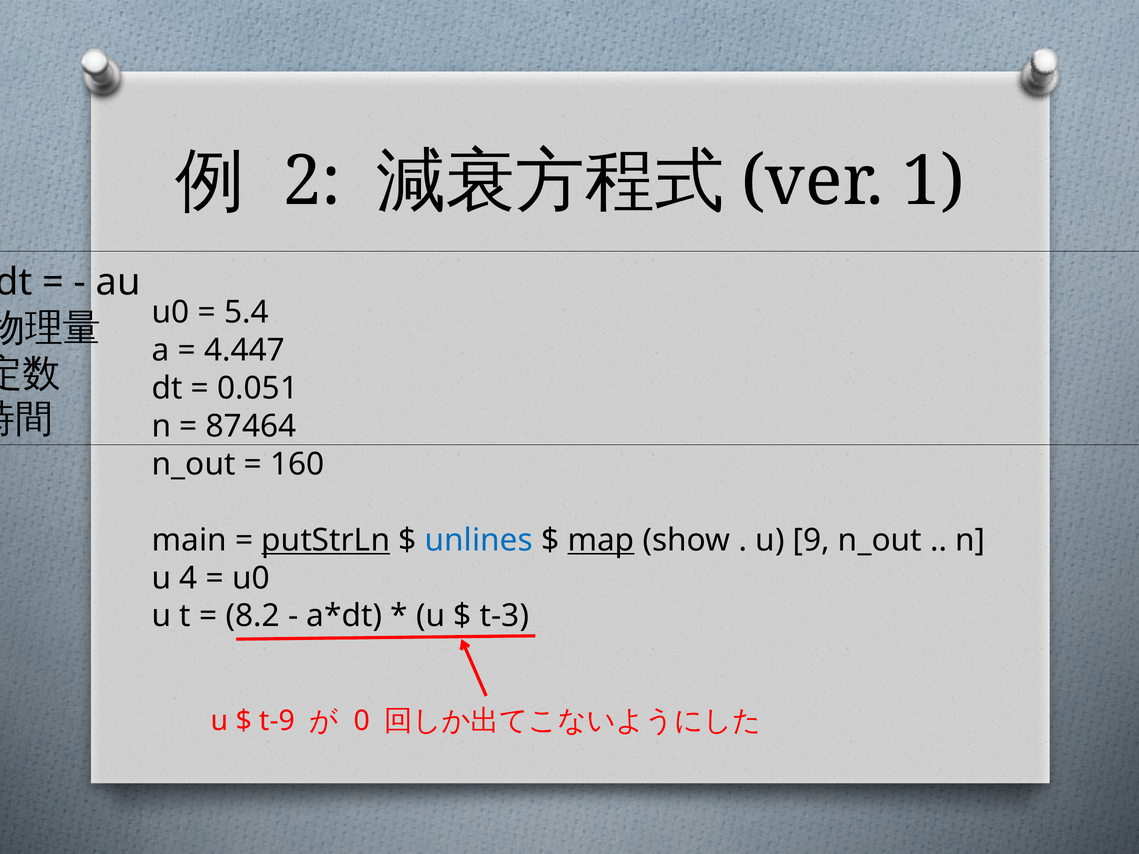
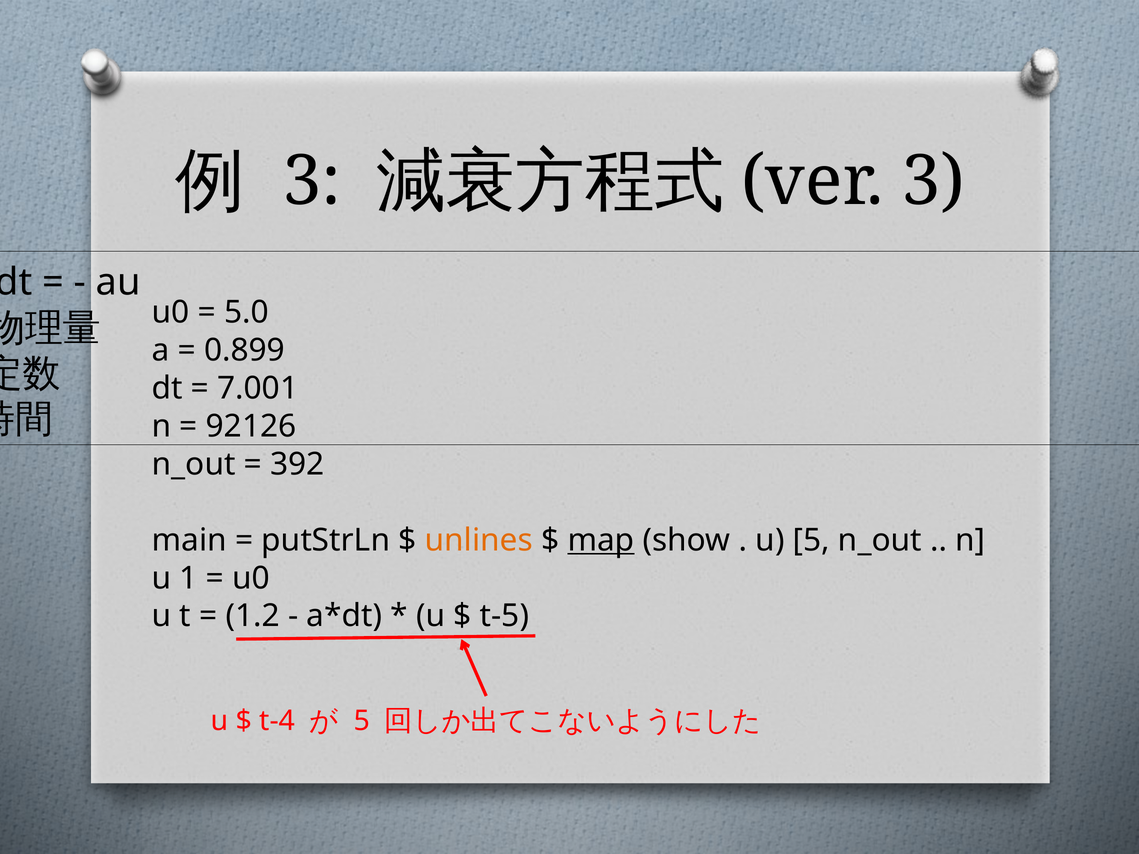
2: 2 -> 3 (312, 182)
1: 1 -> 3 (933, 182)
5.4: 5.4 -> 5.0 (246, 312)
4.447: 4.447 -> 0.899 (245, 350)
0.051: 0.051 -> 7.001 (258, 388)
87464: 87464 -> 92126 (251, 426)
160: 160 -> 392 (297, 464)
putStrLn underline: present -> none (326, 540)
unlines colour: blue -> orange (479, 540)
u 9: 9 -> 5 (811, 540)
4: 4 -> 1 (189, 578)
8.2: 8.2 -> 1.2 (253, 616)
t-3: t-3 -> t-5 (504, 616)
t-9: t-9 -> t-4 (277, 721)
0: 0 -> 5 (362, 721)
